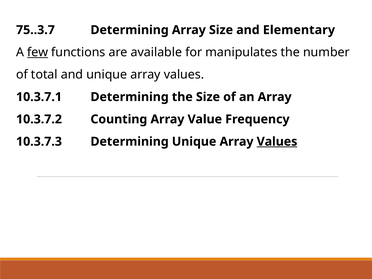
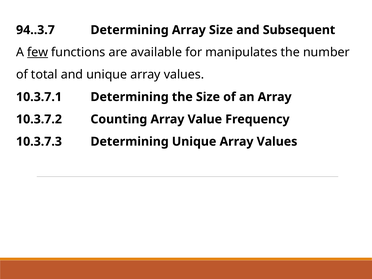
75..3.7: 75..3.7 -> 94..3.7 (35, 30)
Elementary: Elementary -> Subsequent (299, 30)
Values underline: present -> none (277, 142)
